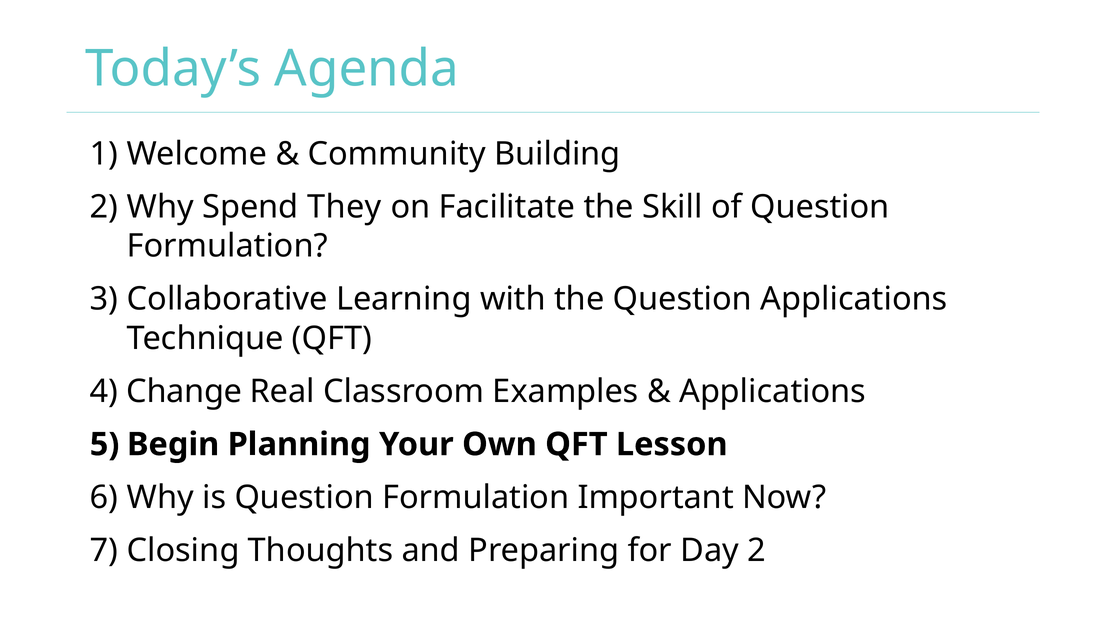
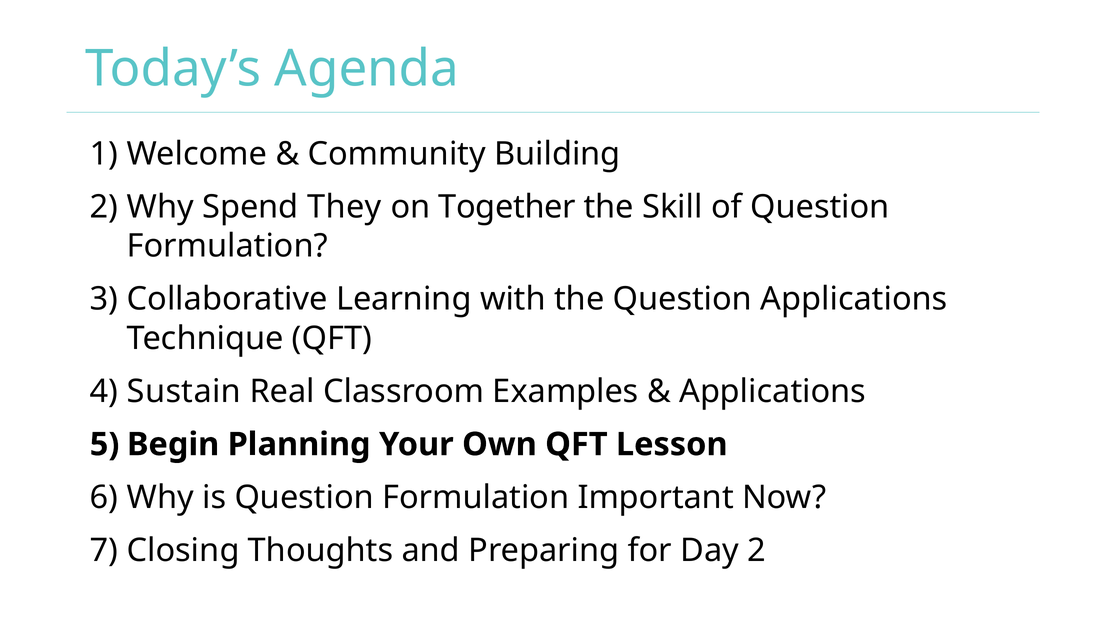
Facilitate: Facilitate -> Together (507, 207)
Change: Change -> Sustain (184, 391)
